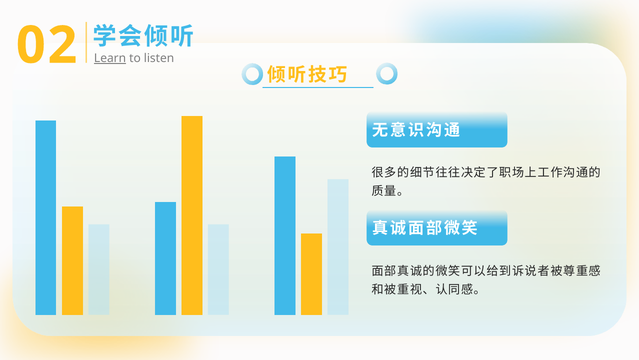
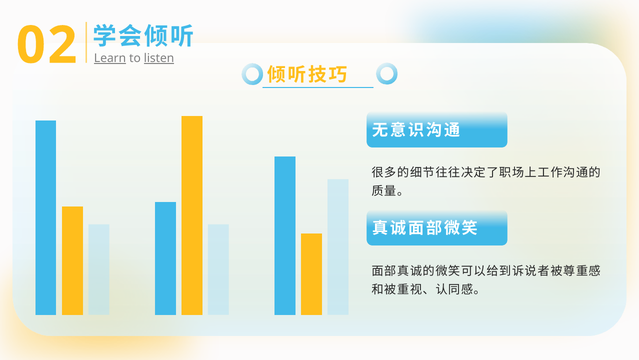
listen underline: none -> present (159, 58)
